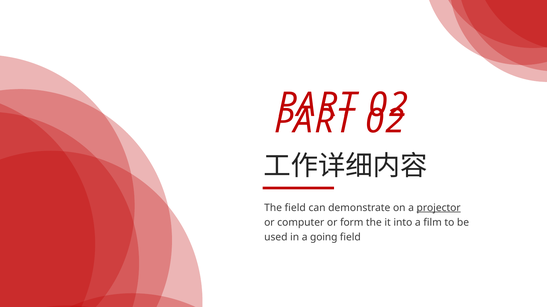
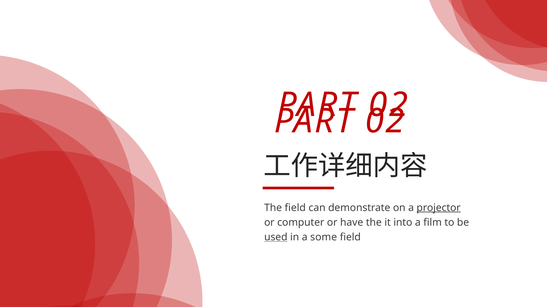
form: form -> have (352, 223)
used underline: none -> present (276, 238)
going: going -> some (324, 238)
